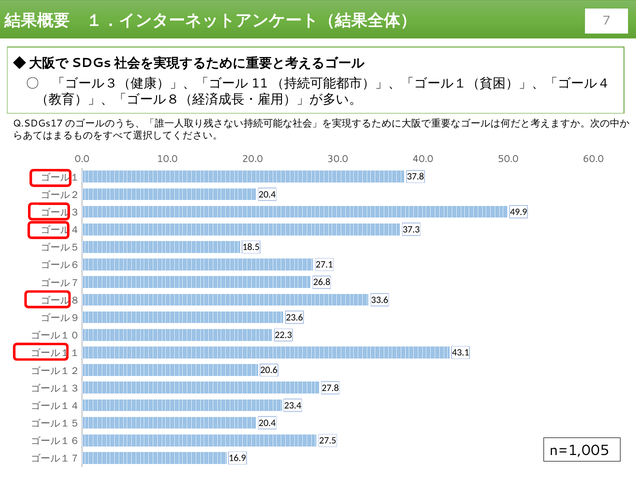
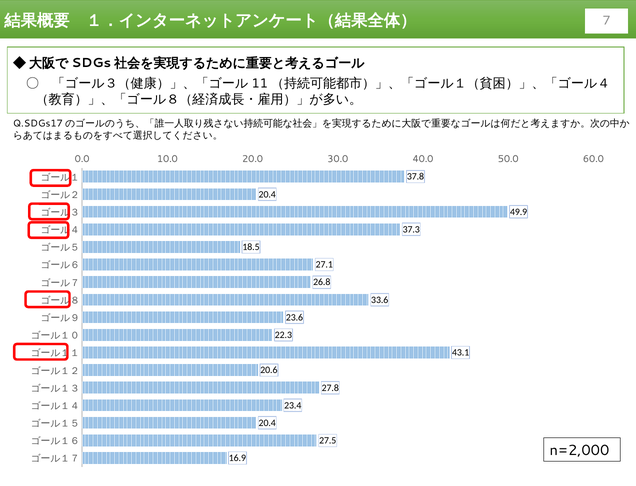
n=1,005: n=1,005 -> n=2,000 (579, 450)
